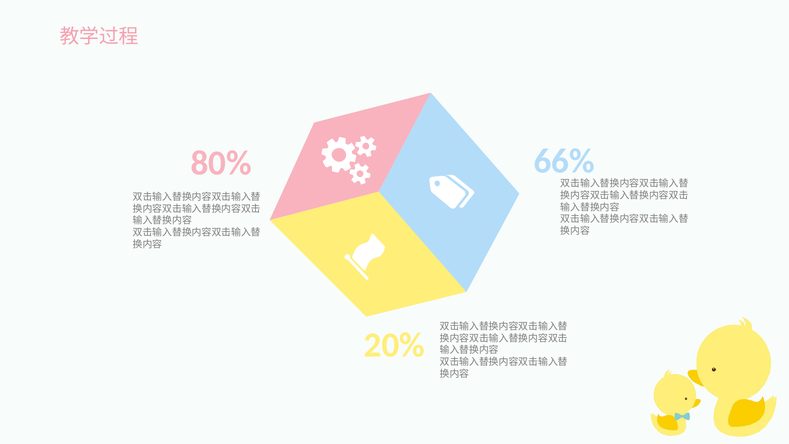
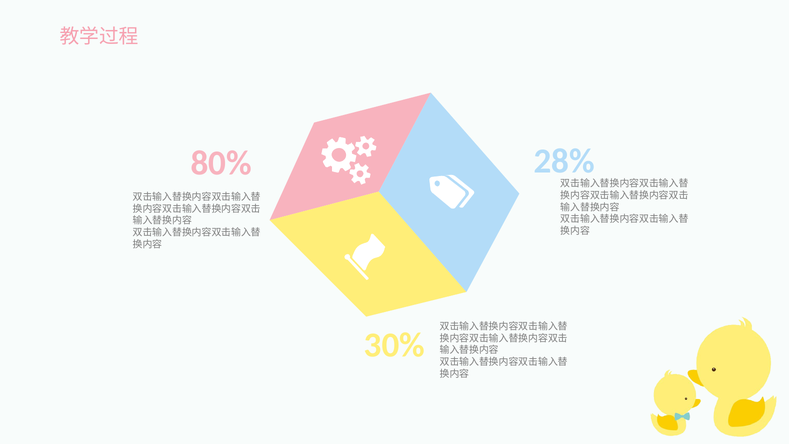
66%: 66% -> 28% (564, 161)
20%: 20% -> 30% (394, 345)
